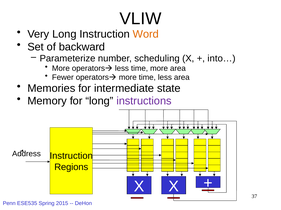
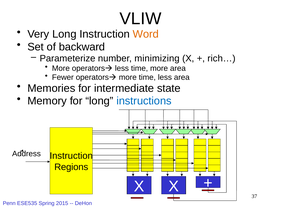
scheduling: scheduling -> minimizing (157, 59)
into…: into… -> rich… (221, 59)
instructions colour: purple -> blue (144, 101)
